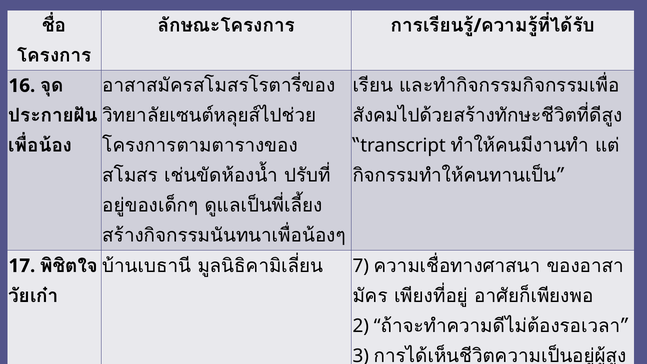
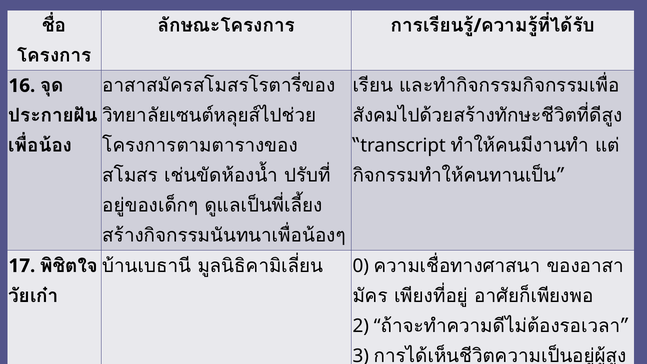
7: 7 -> 0 (361, 266)
